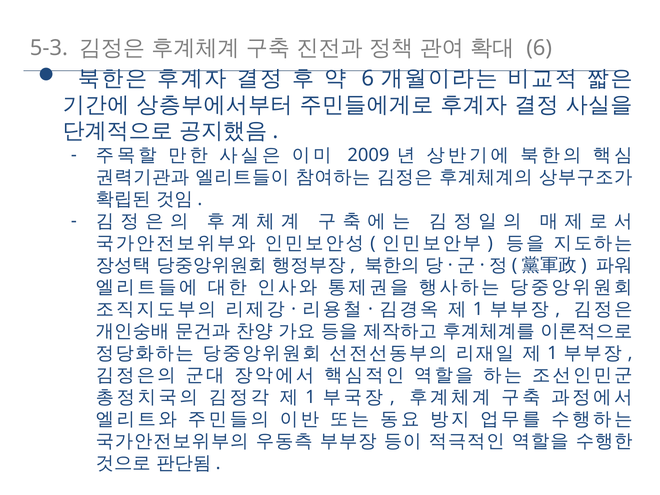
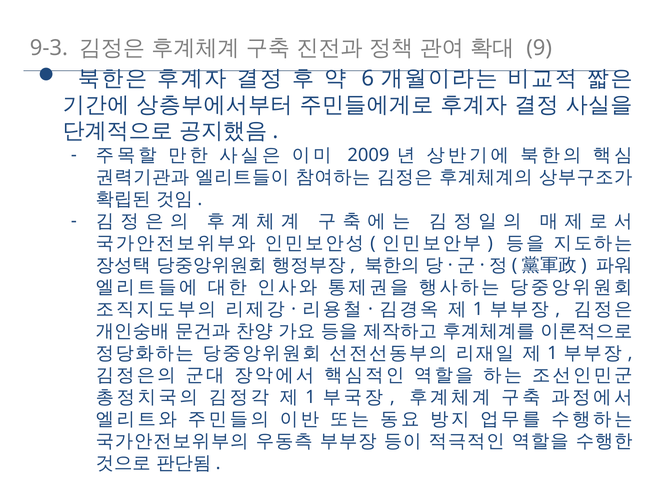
5-3: 5-3 -> 9-3 (49, 48)
6: 6 -> 9 (539, 48)
